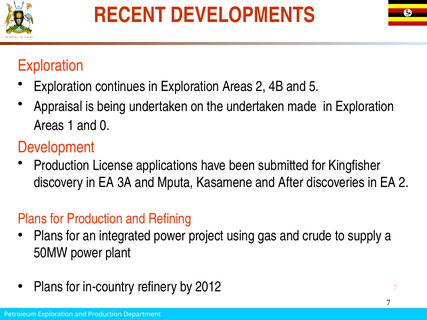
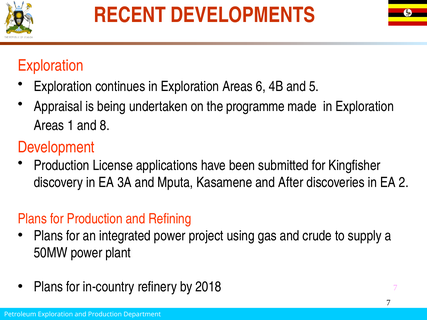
Areas 2: 2 -> 6 (261, 86)
the undertaken: undertaken -> programme (255, 107)
0: 0 -> 8 (105, 126)
2012: 2012 -> 2018 (208, 287)
